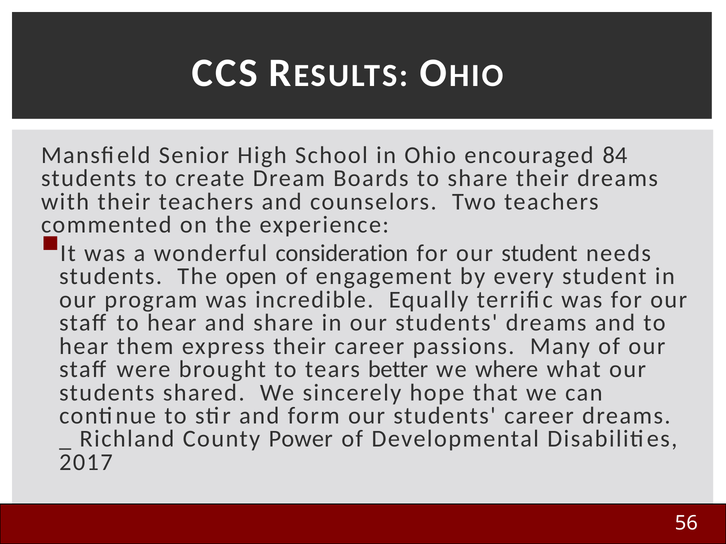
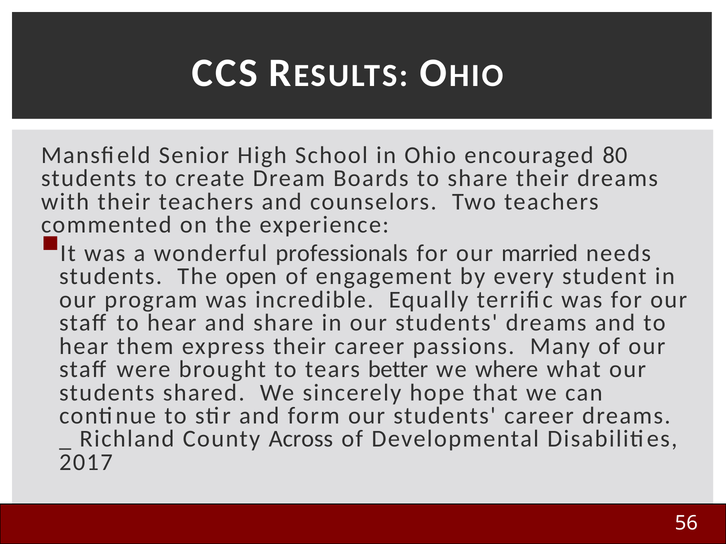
84: 84 -> 80 (615, 155)
consideration: consideration -> professionals (342, 253)
our student: student -> married (540, 253)
Power: Power -> Across (301, 439)
